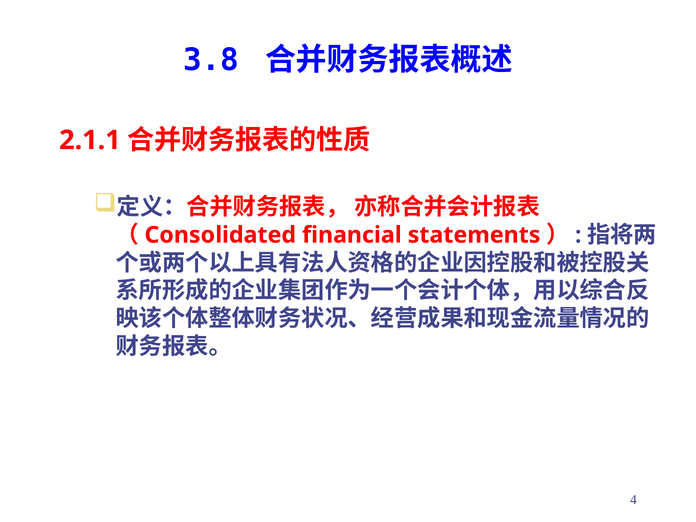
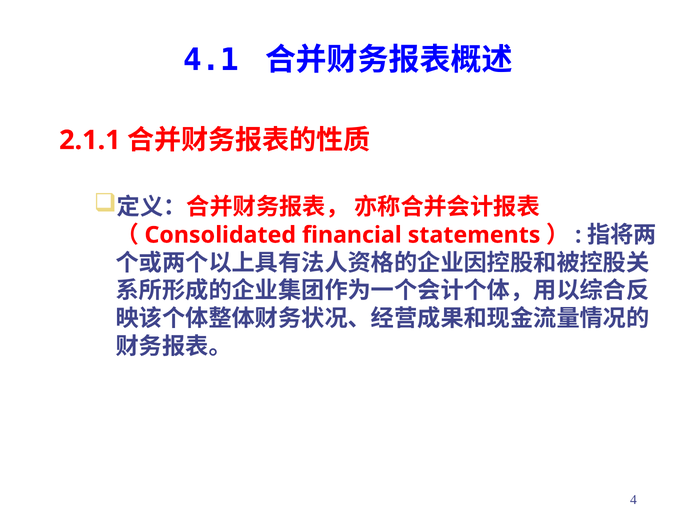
3.8: 3.8 -> 4.1 (211, 60)
